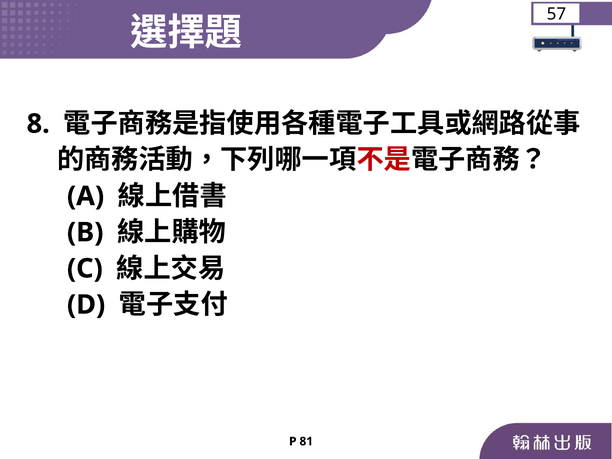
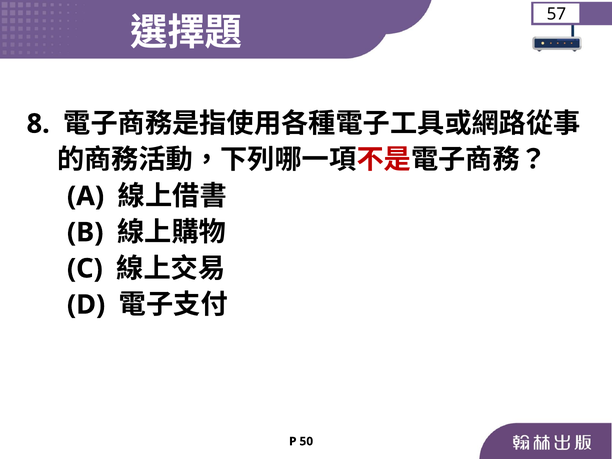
81: 81 -> 50 (306, 441)
